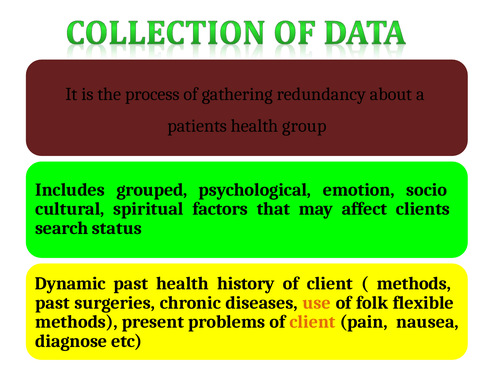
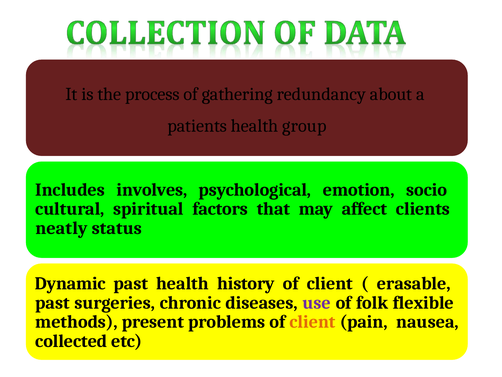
grouped: grouped -> involves (152, 190)
search: search -> neatly (62, 228)
methods: methods -> erasable (414, 283)
use colour: orange -> purple (317, 302)
diagnose: diagnose -> collected (71, 341)
